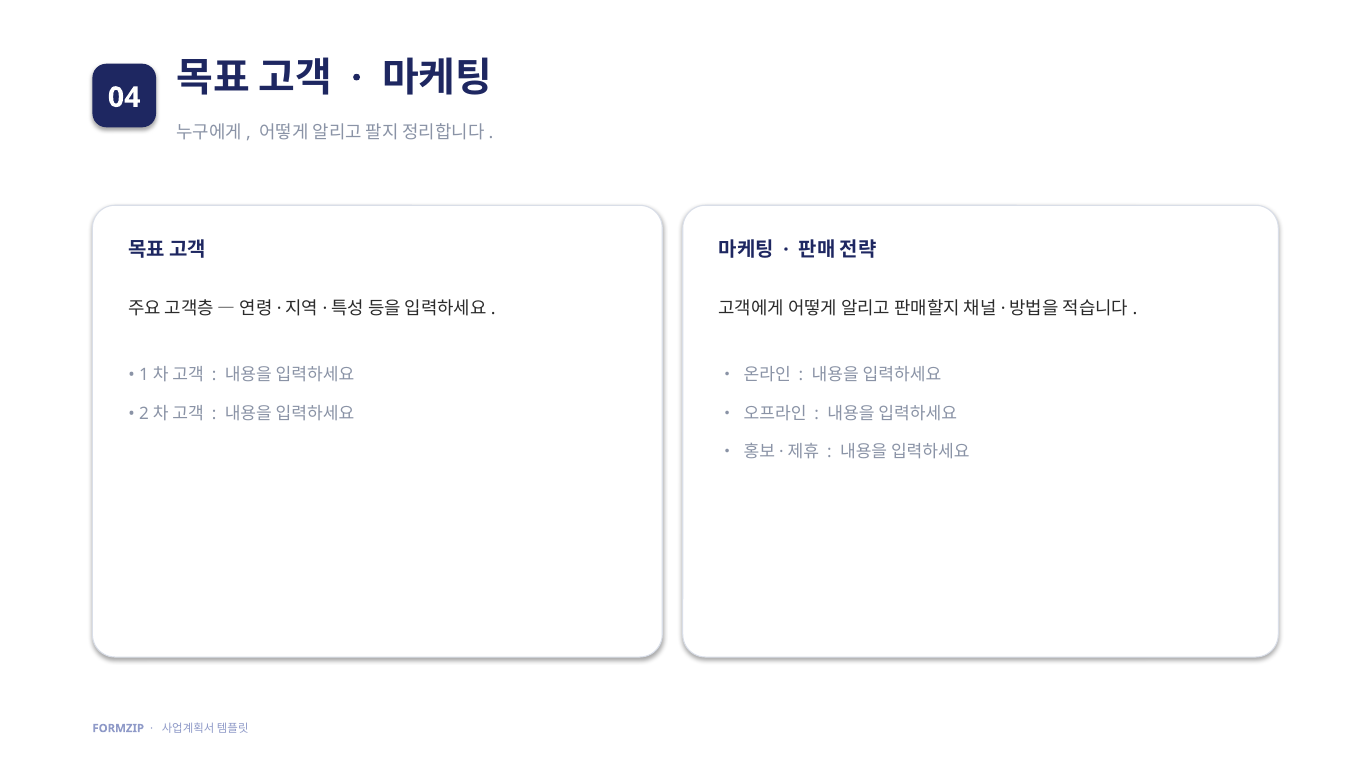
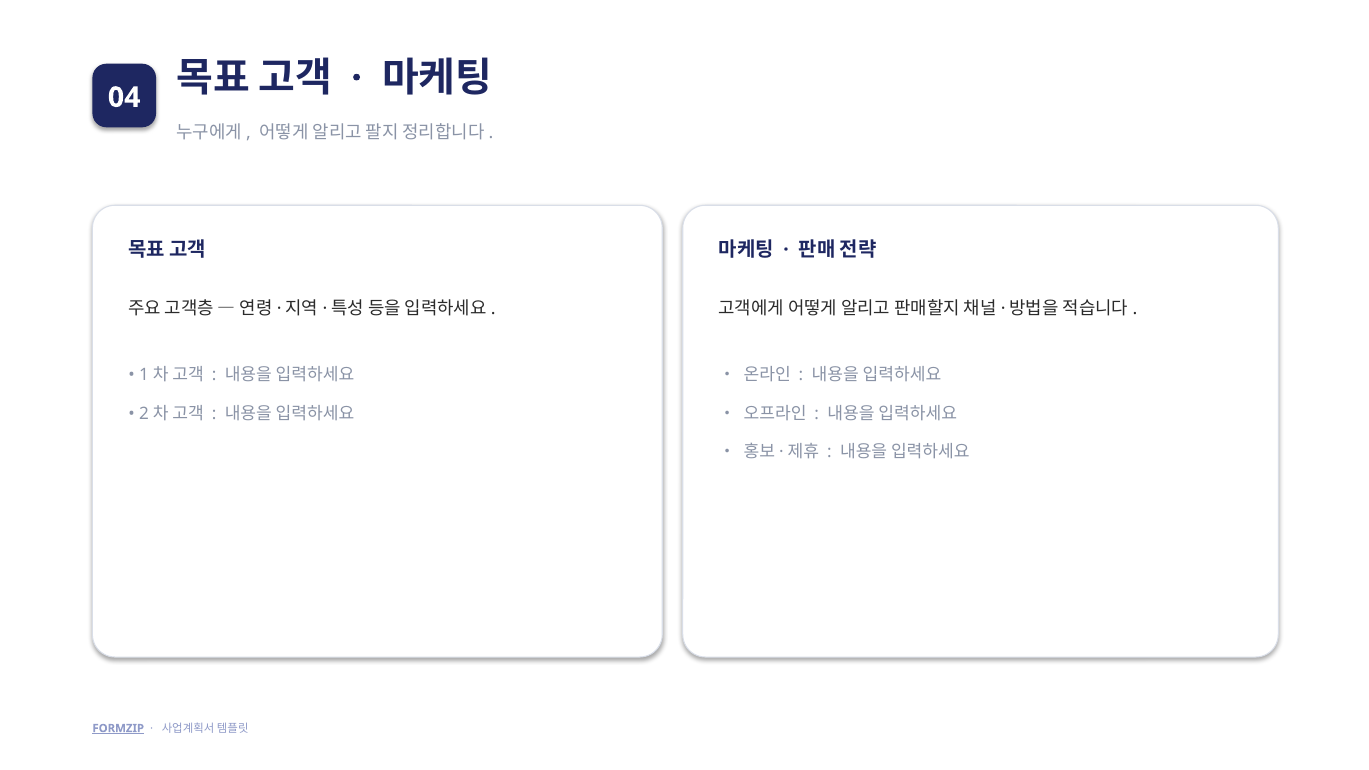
FORMZIP underline: none -> present (118, 728)
